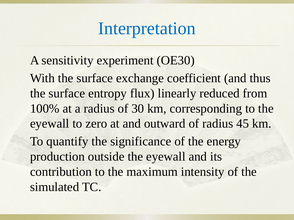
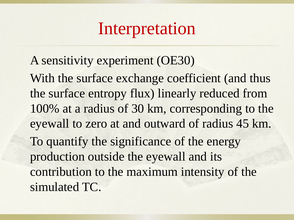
Interpretation colour: blue -> red (147, 28)
